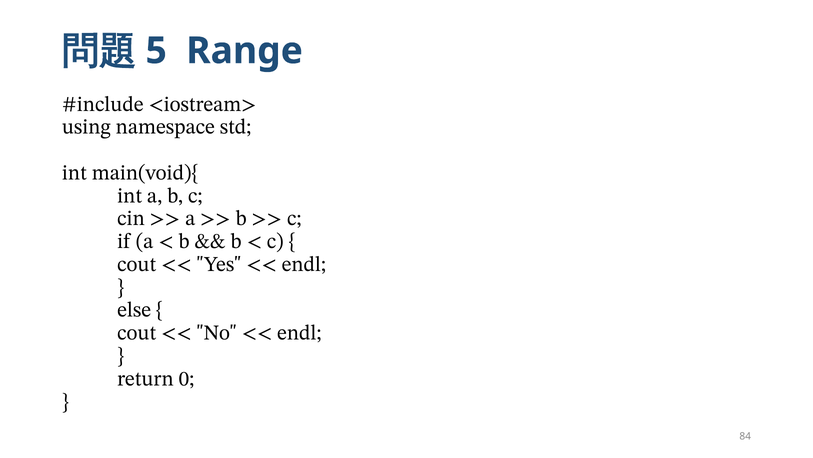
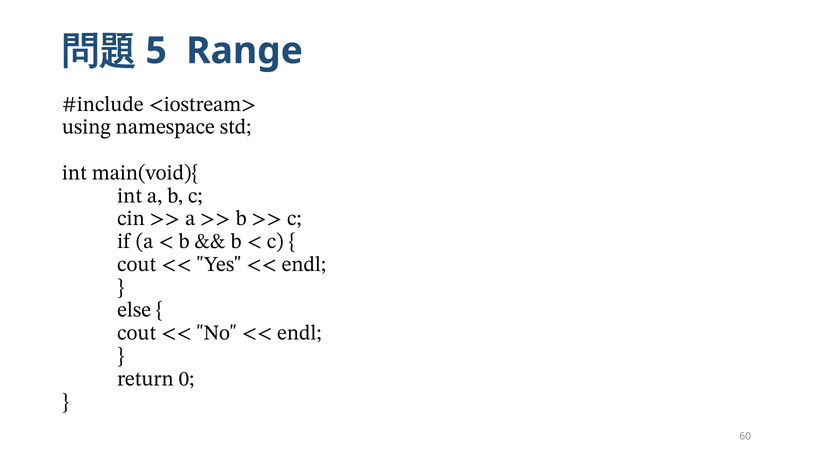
84: 84 -> 60 (745, 436)
